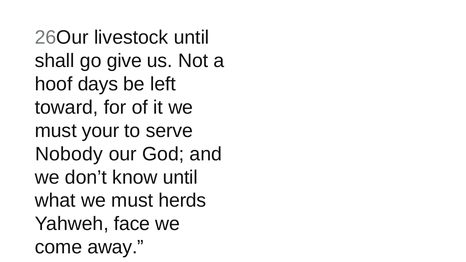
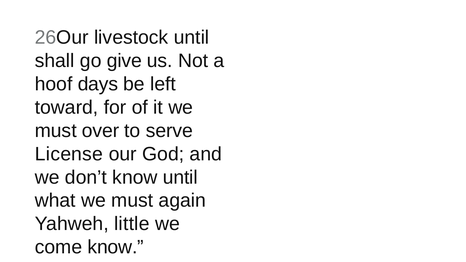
your: your -> over (101, 131)
Nobody: Nobody -> License (69, 154)
herds: herds -> again (182, 201)
face: face -> little (132, 224)
come away: away -> know (116, 247)
